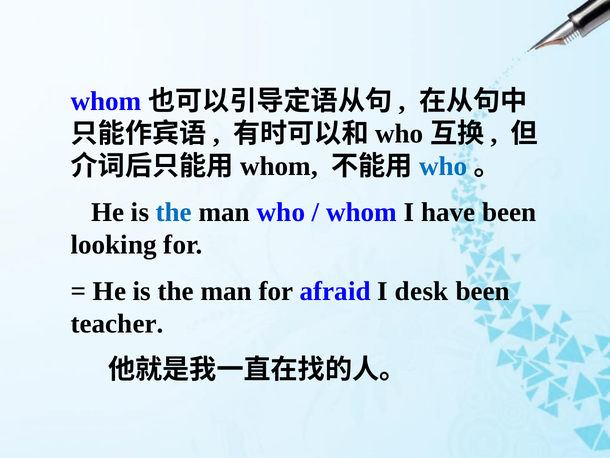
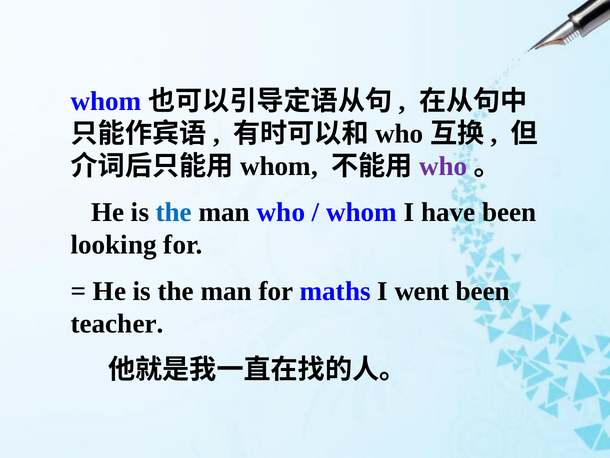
who colour: blue -> purple (443, 166)
afraid: afraid -> maths (335, 291)
desk: desk -> went (422, 291)
